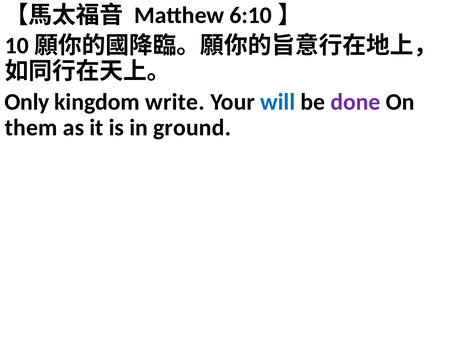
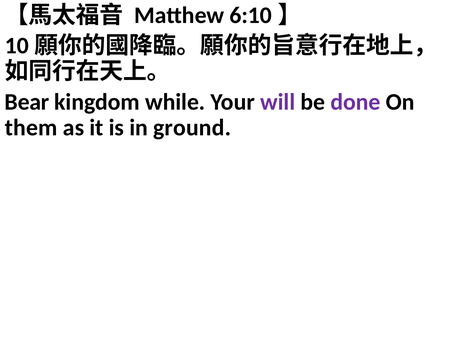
Only: Only -> Bear (27, 102)
write: write -> while (175, 102)
will colour: blue -> purple (278, 102)
